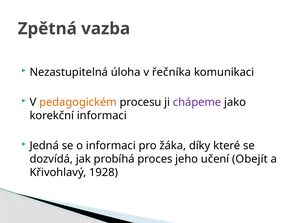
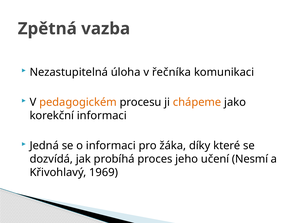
chápeme colour: purple -> orange (197, 102)
Obejít: Obejít -> Nesmí (250, 159)
1928: 1928 -> 1969 (104, 172)
